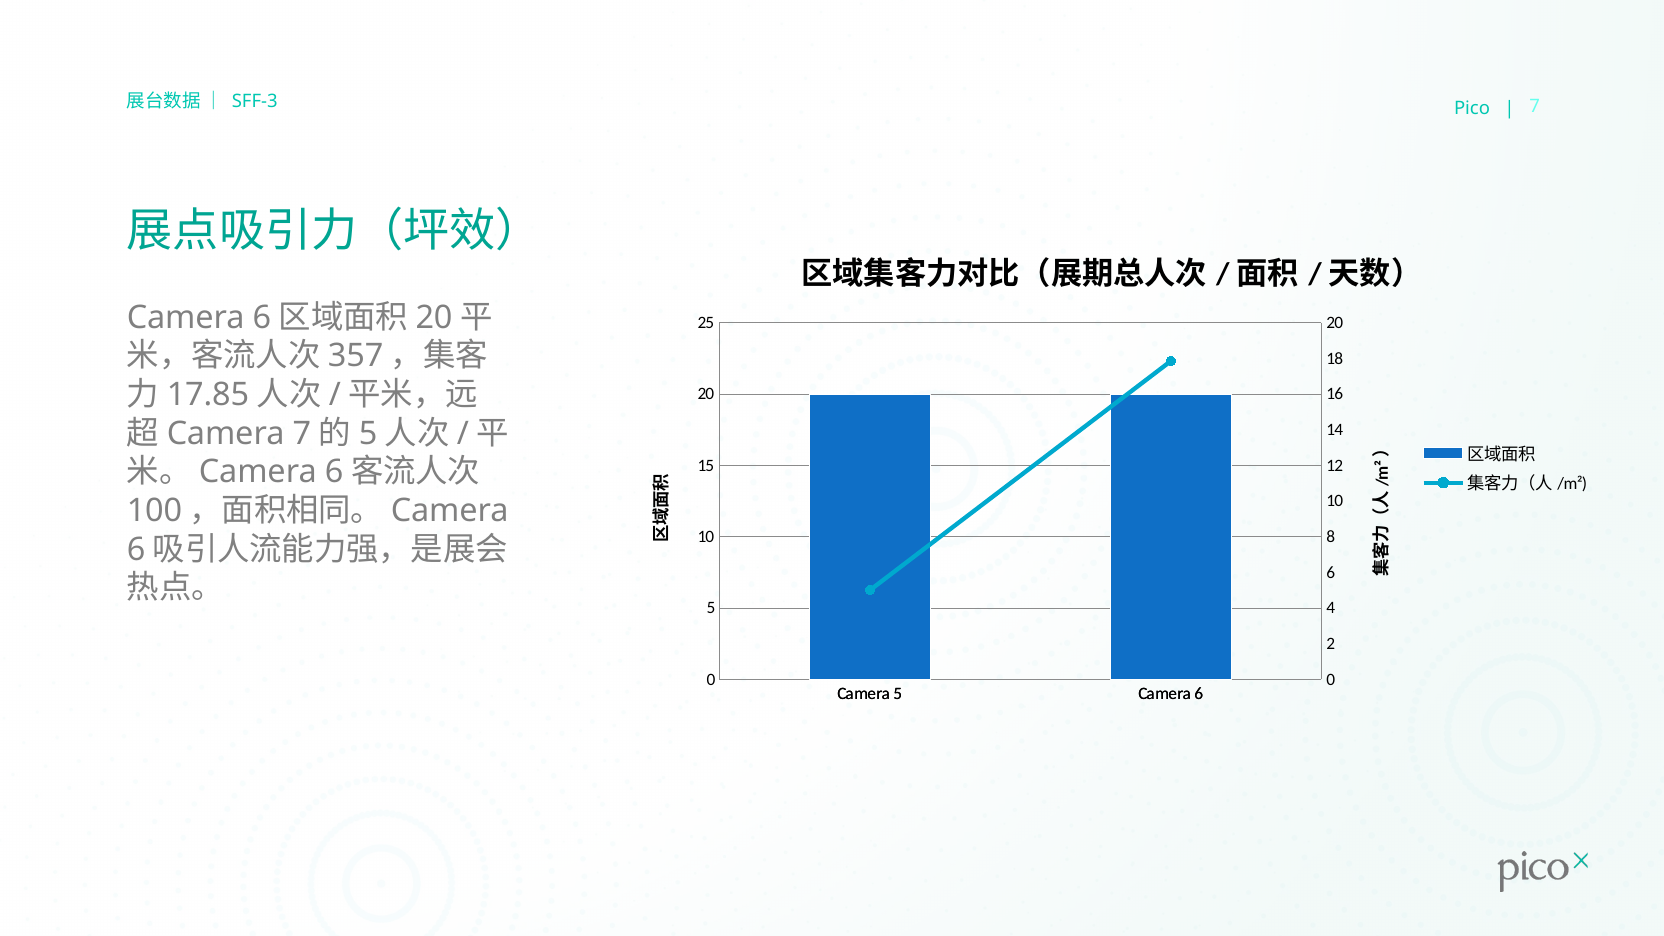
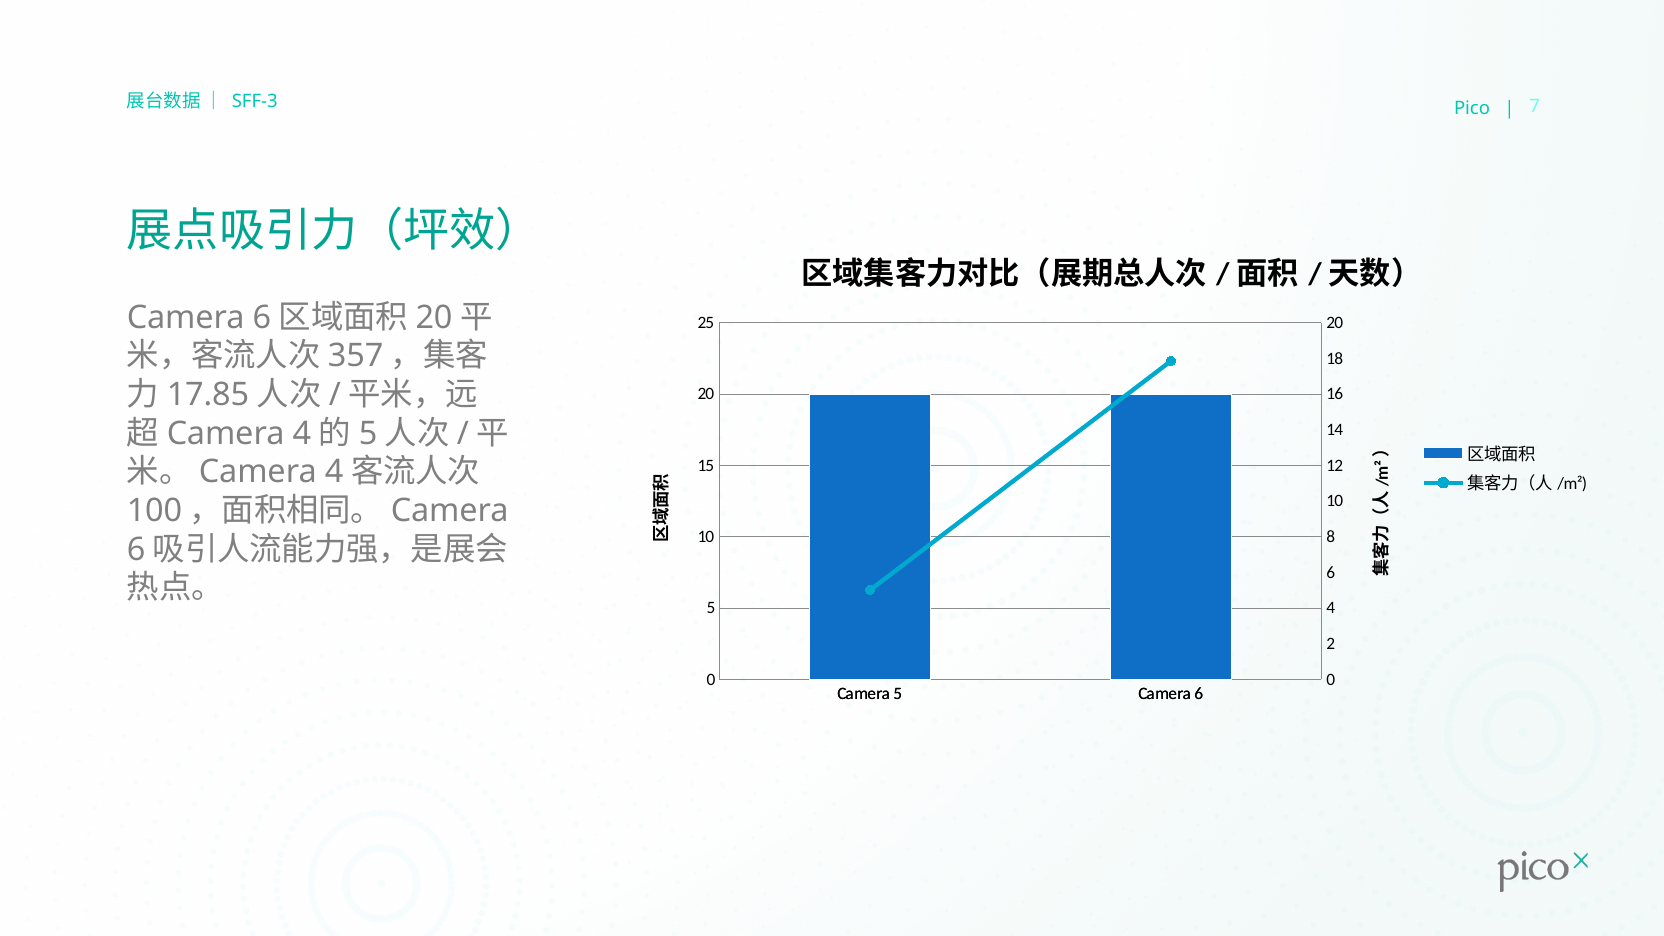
7: 7 -> 4 (302, 433)
6: 6 -> 4 (334, 472)
